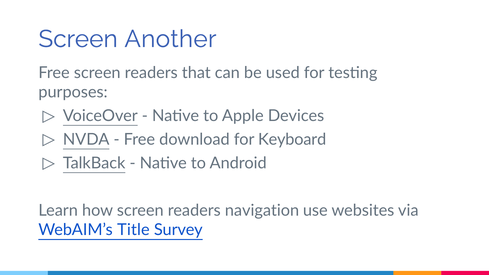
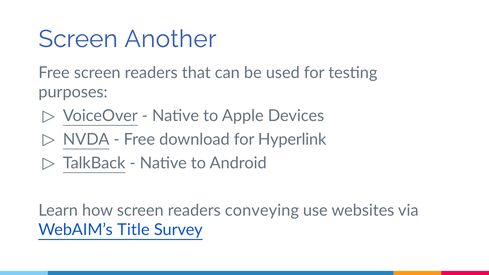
Keyboard: Keyboard -> Hyperlink (292, 140)
navigation: navigation -> conveying (262, 210)
